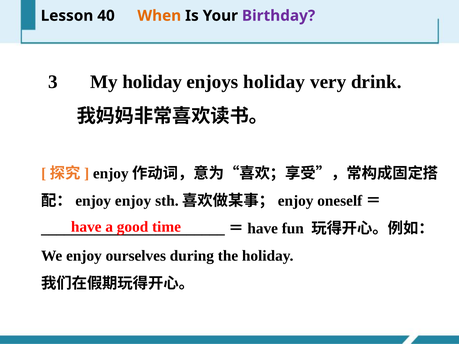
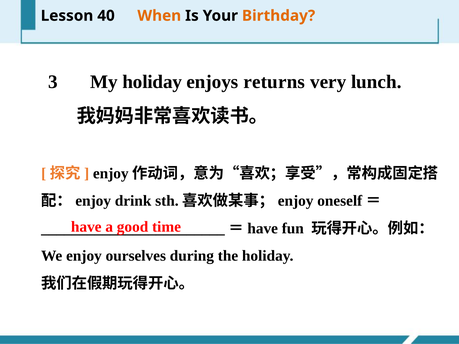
Birthday colour: purple -> orange (279, 16)
enjoys holiday: holiday -> returns (274, 82)
drink: drink -> lunch (376, 82)
enjoy: enjoy -> drink (133, 201)
